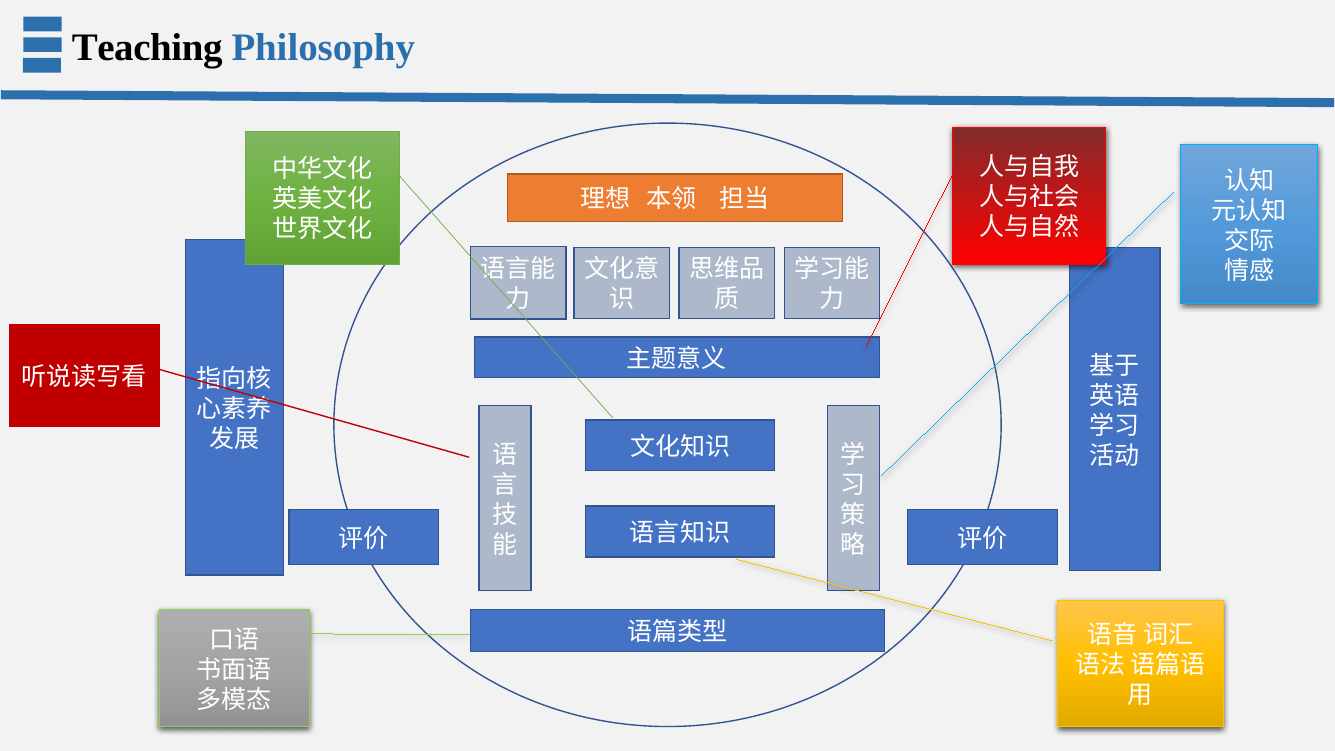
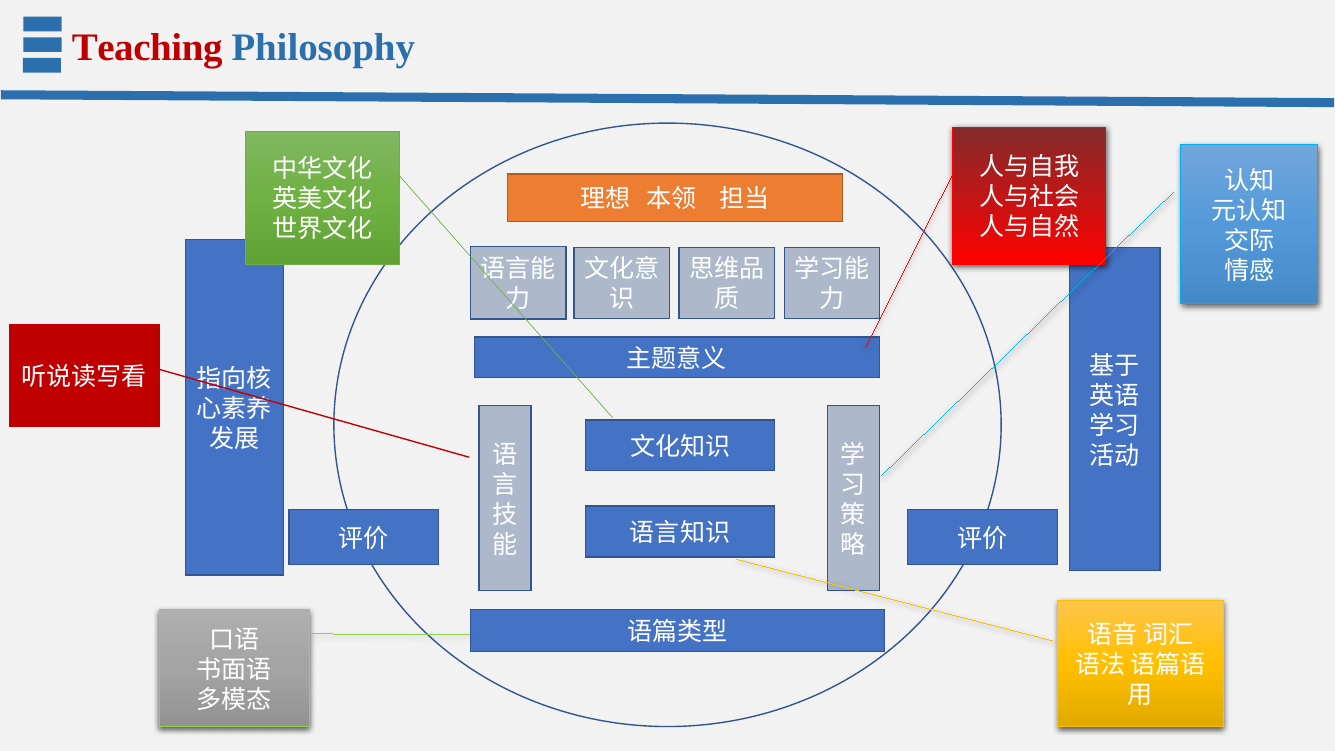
Teaching colour: black -> red (147, 48)
